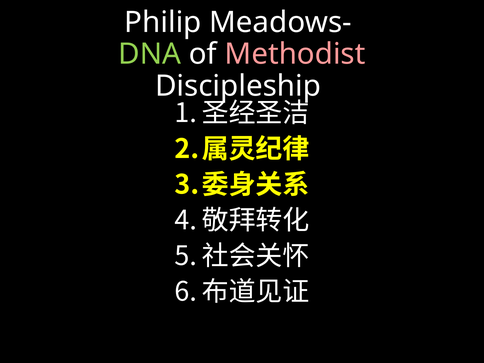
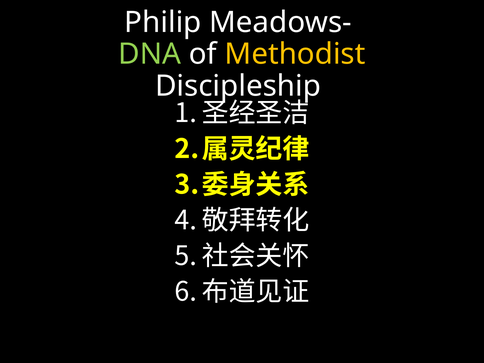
Methodist colour: pink -> yellow (295, 54)
